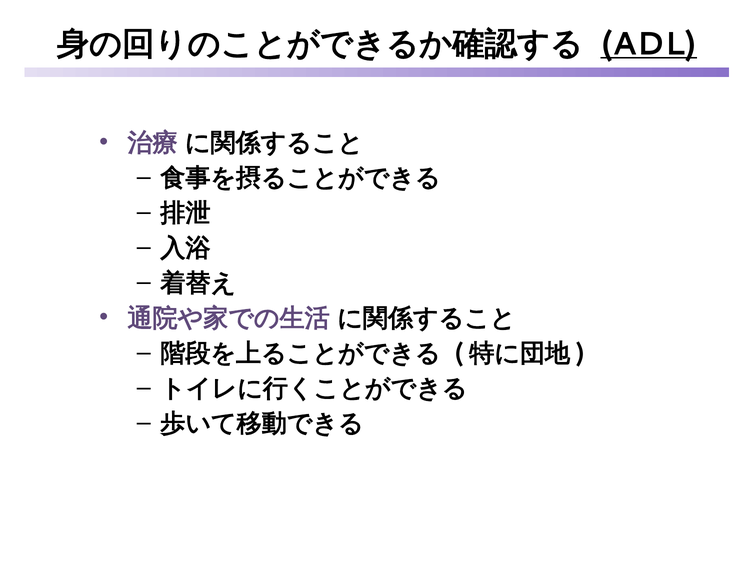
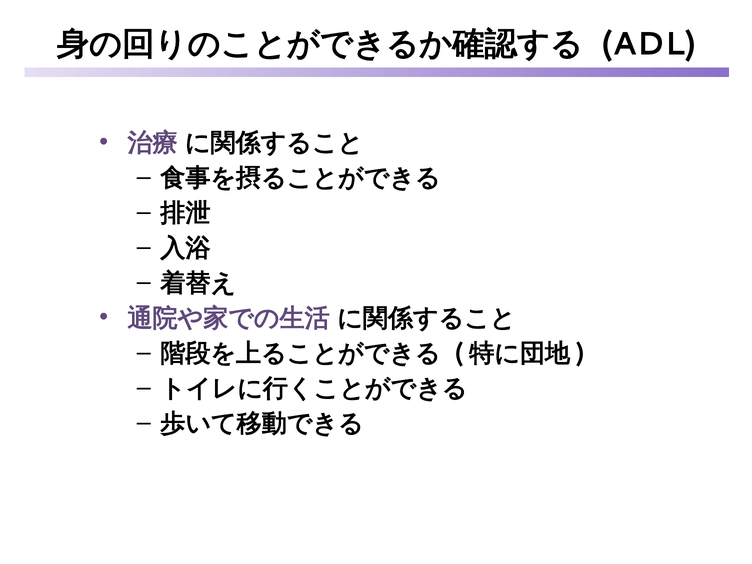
ADL underline: present -> none (649, 44)
